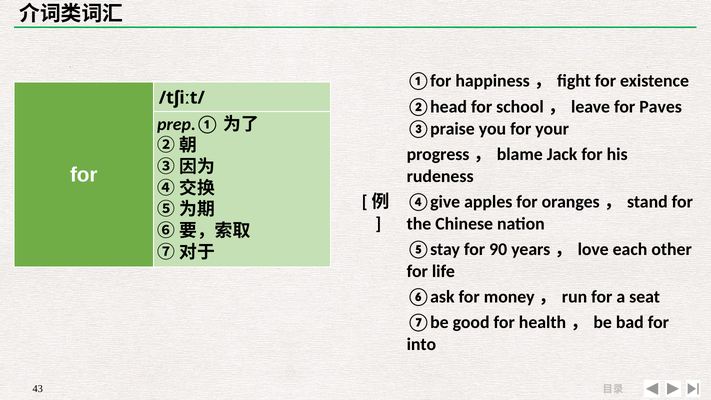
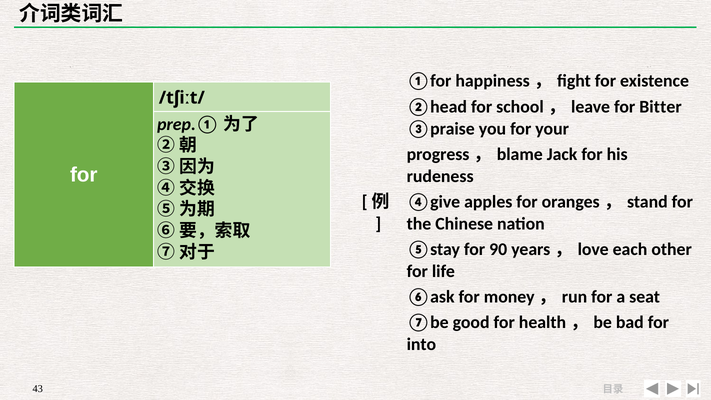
Paves: Paves -> Bitter (661, 107)
